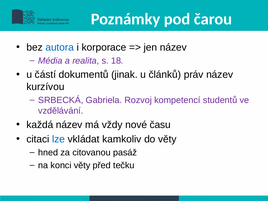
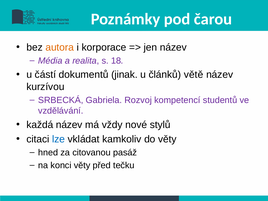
autora colour: blue -> orange (60, 47)
práv: práv -> větě (194, 75)
času: času -> stylů (160, 125)
